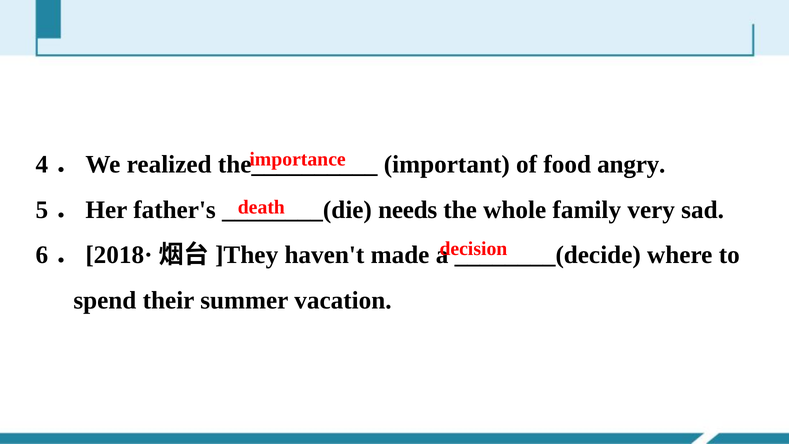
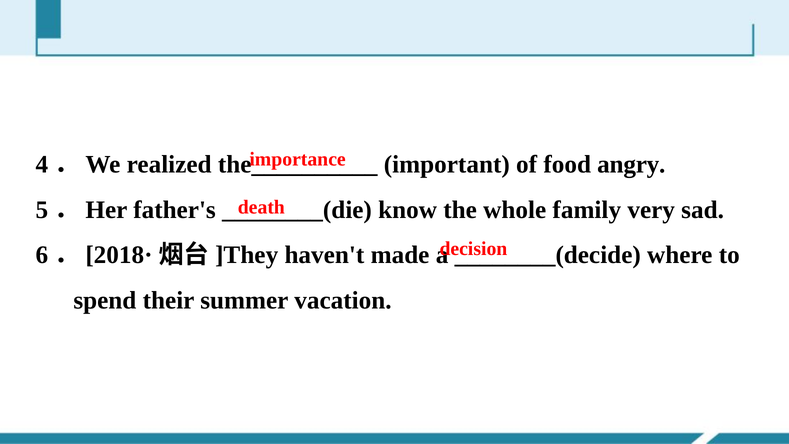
needs: needs -> know (408, 210)
